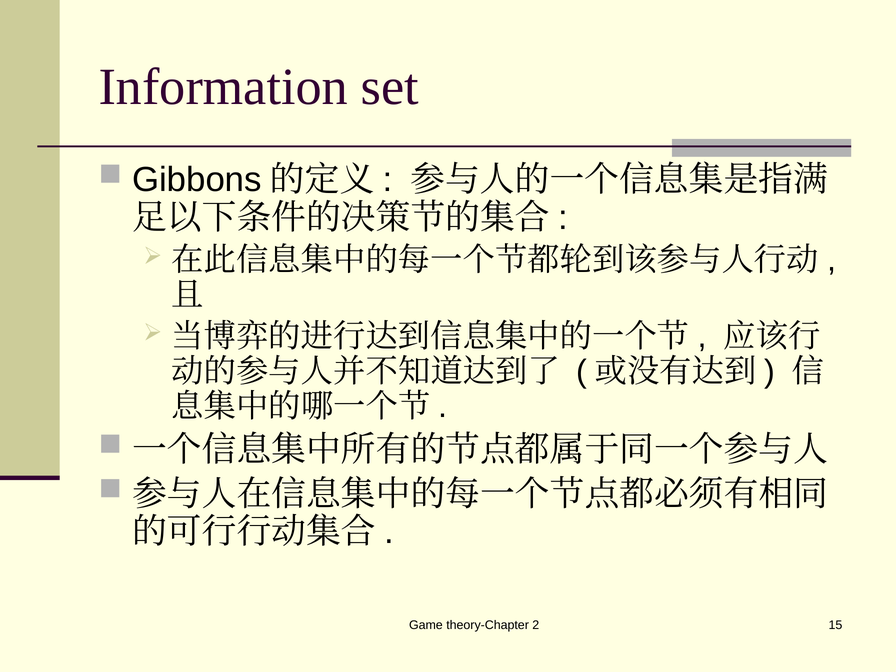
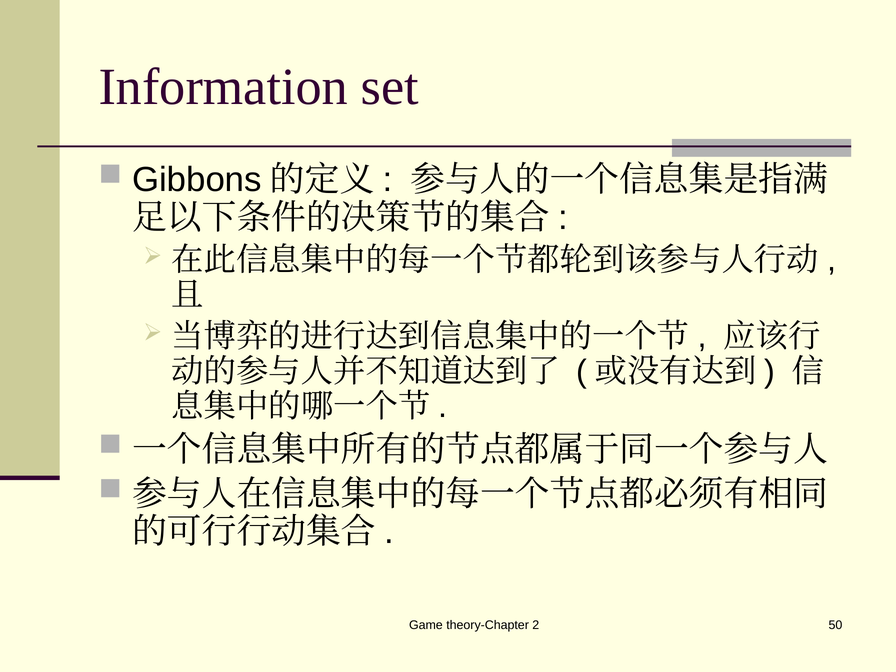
15: 15 -> 50 (835, 625)
